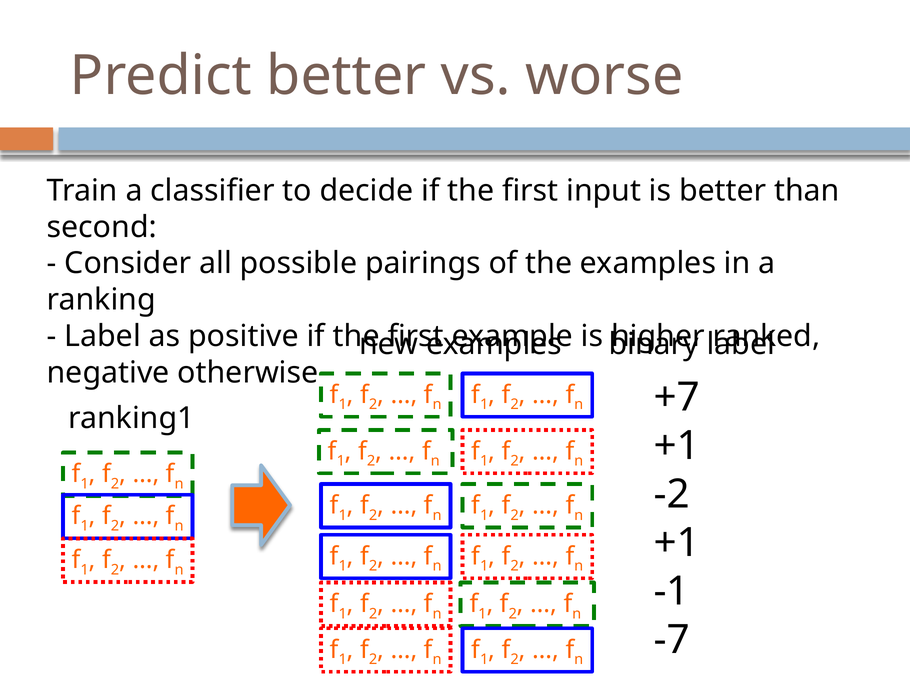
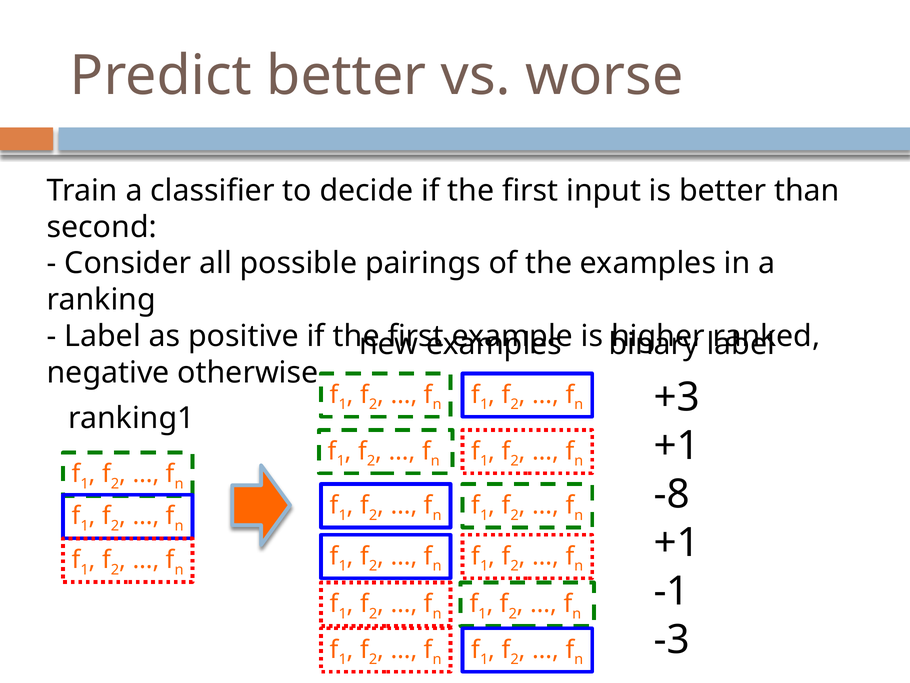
+7: +7 -> +3 (677, 397)
-2: -2 -> -8 (672, 494)
-7: -7 -> -3 (672, 640)
